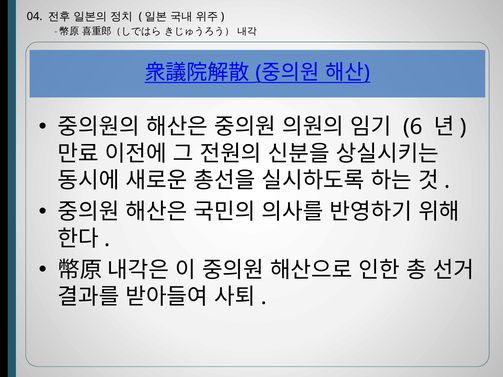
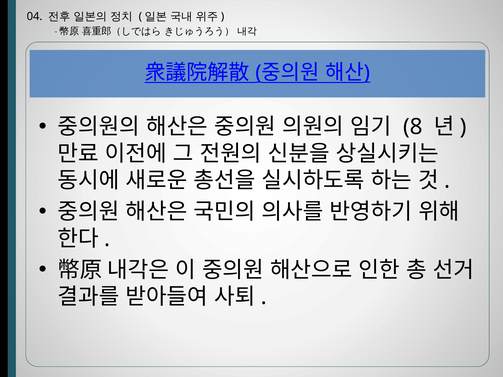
6: 6 -> 8 (413, 127)
